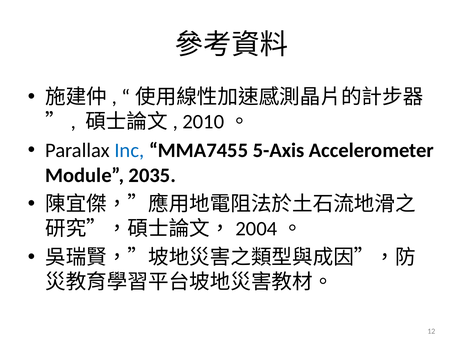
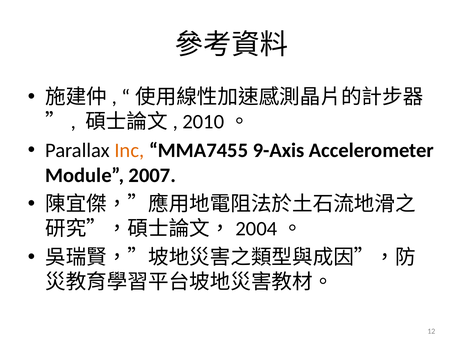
Inc colour: blue -> orange (129, 151)
5-Axis: 5-Axis -> 9-Axis (279, 151)
2035: 2035 -> 2007 (152, 175)
